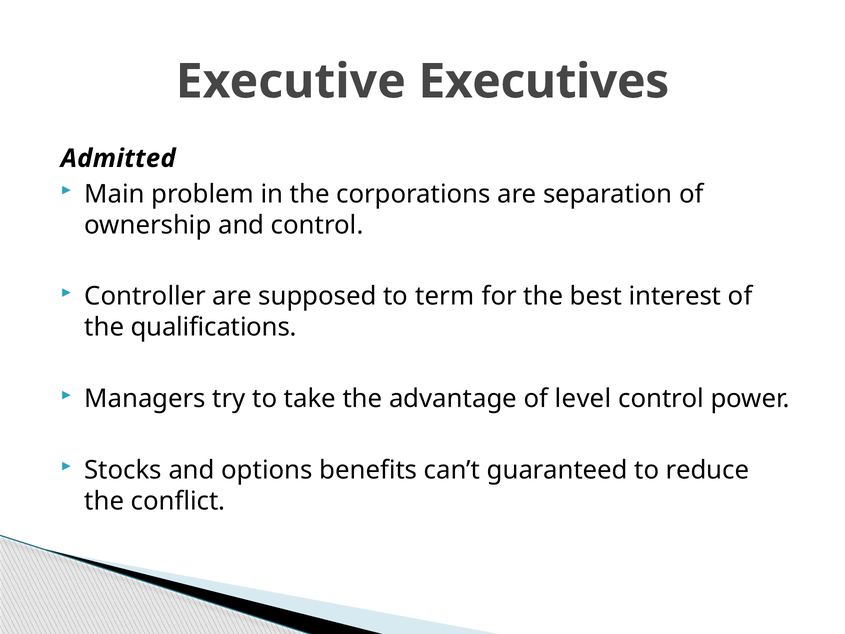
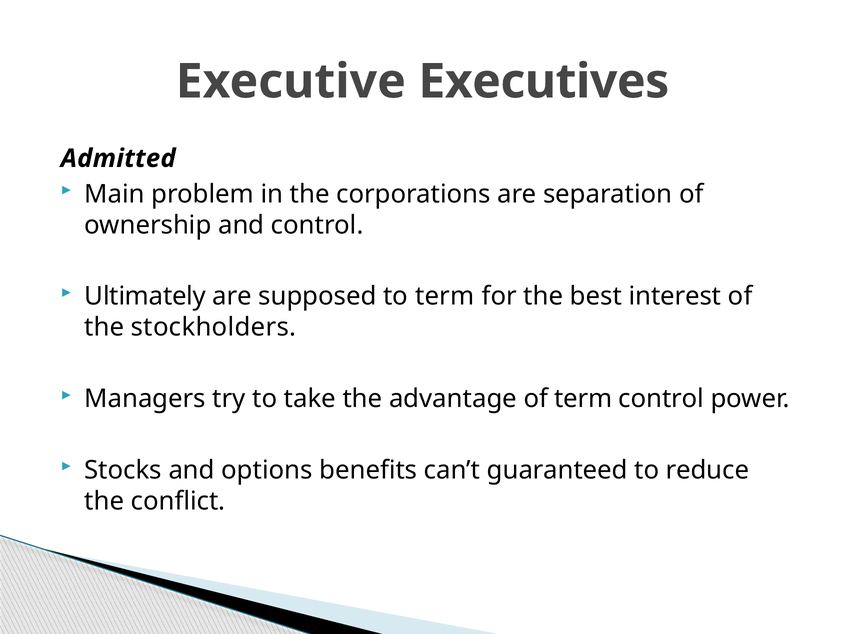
Controller: Controller -> Ultimately (145, 296)
qualifications: qualifications -> stockholders (213, 327)
of level: level -> term (583, 399)
